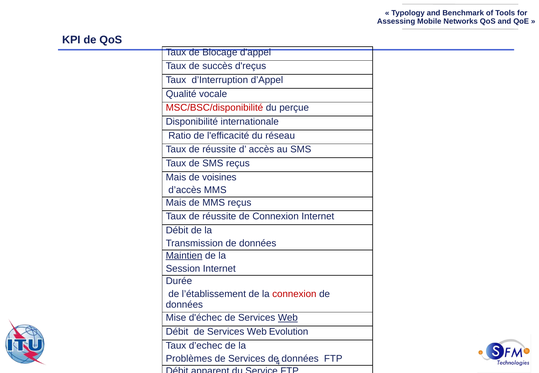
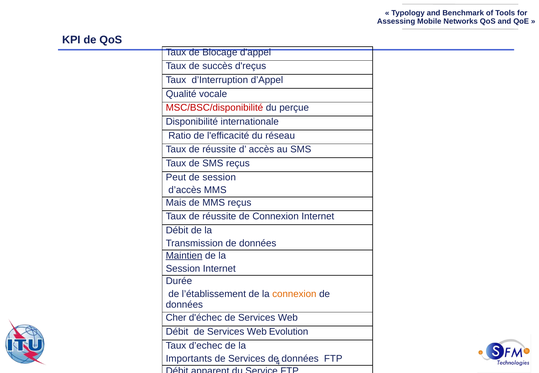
Mais: Mais -> Peut (176, 177)
de voisines: voisines -> session (219, 177)
connexion colour: red -> orange (294, 294)
Mise: Mise -> Cher (176, 318)
Web underline: present -> none (288, 318)
Problèmes: Problèmes -> Importants (189, 359)
